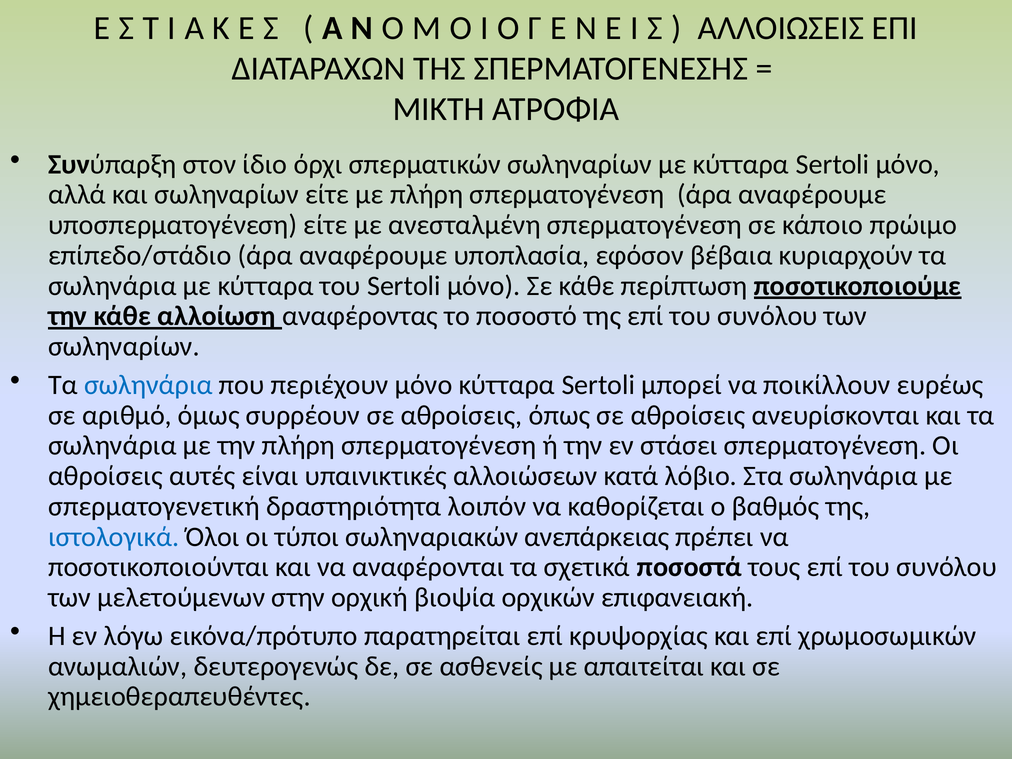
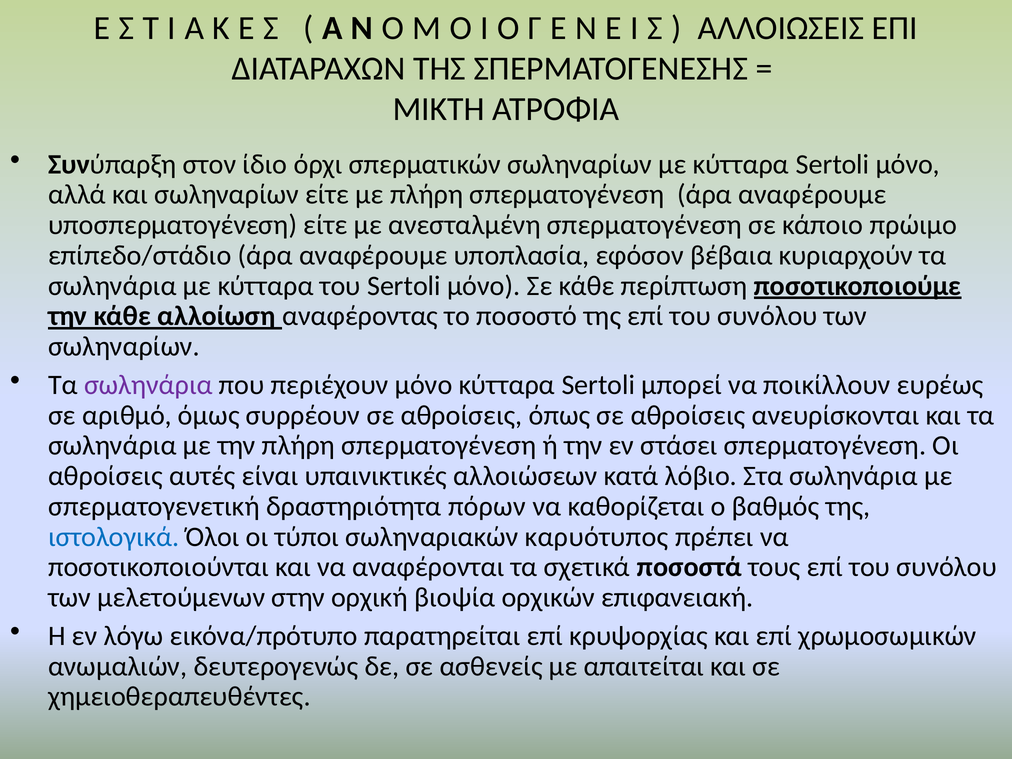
σωληνάρια colour: blue -> purple (148, 385)
λοιπόν: λοιπόν -> πόρων (487, 506)
ανεπάρκειας: ανεπάρκειας -> καρυότυπος (596, 537)
